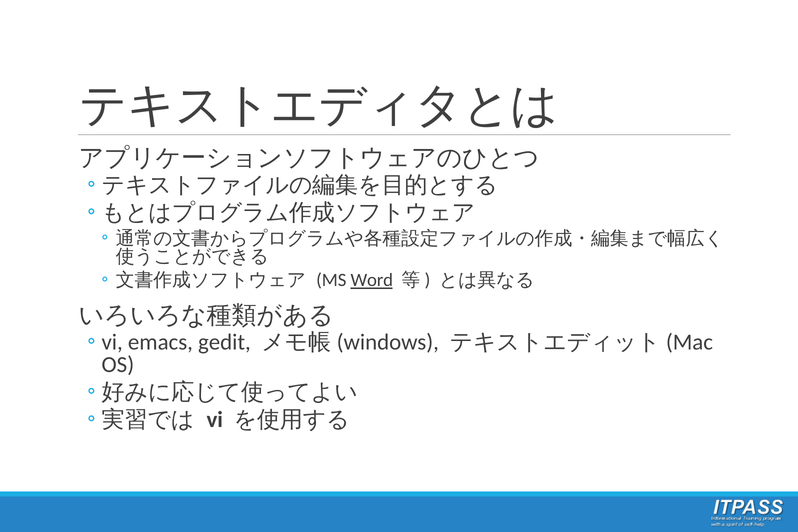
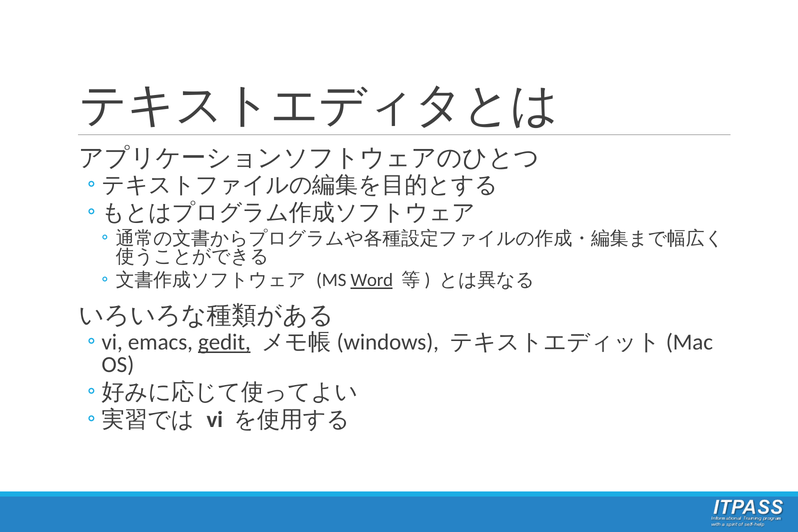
gedit underline: none -> present (224, 342)
